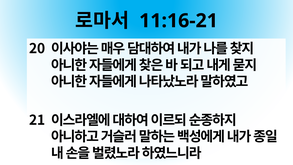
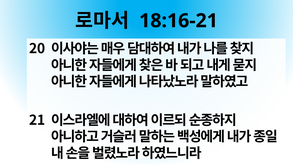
11:16-21: 11:16-21 -> 18:16-21 (179, 21)
